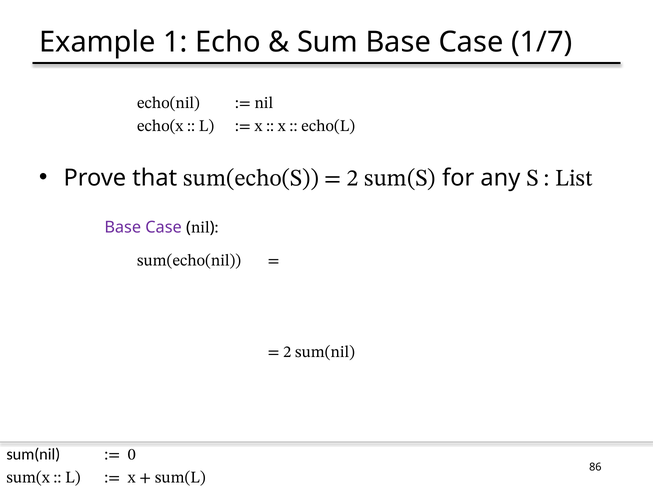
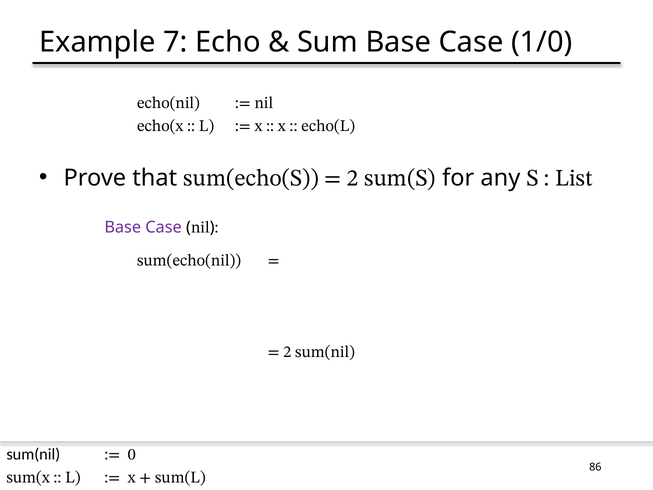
1: 1 -> 7 (175, 42)
1/7: 1/7 -> 1/0 (542, 42)
